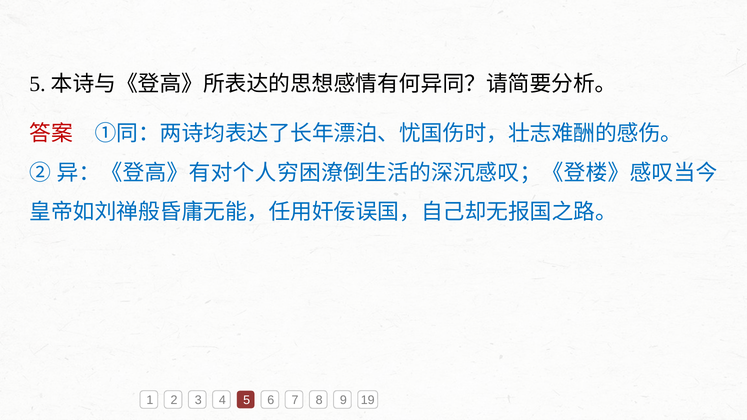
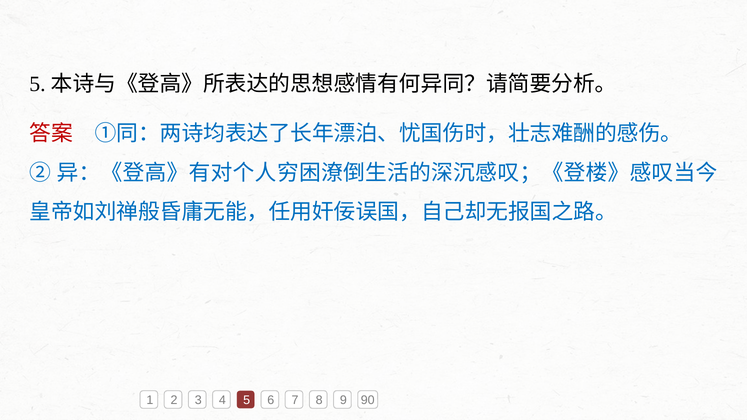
19: 19 -> 90 (368, 401)
